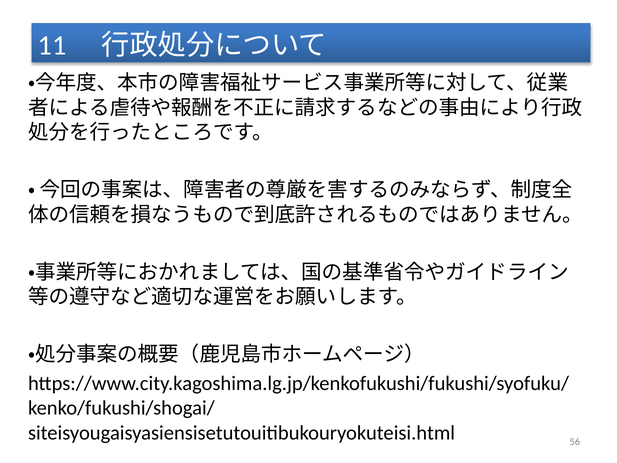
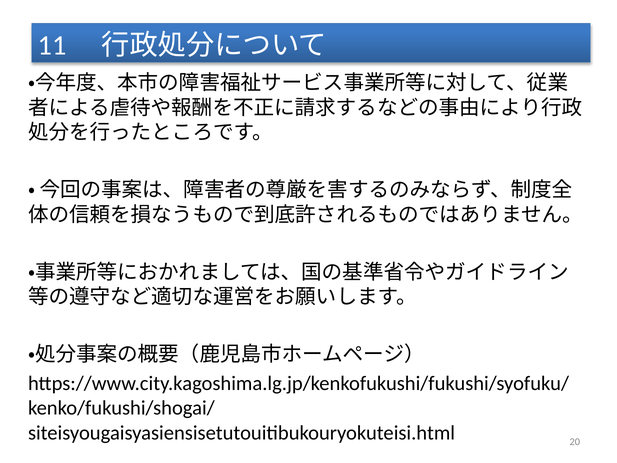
56: 56 -> 20 (575, 442)
